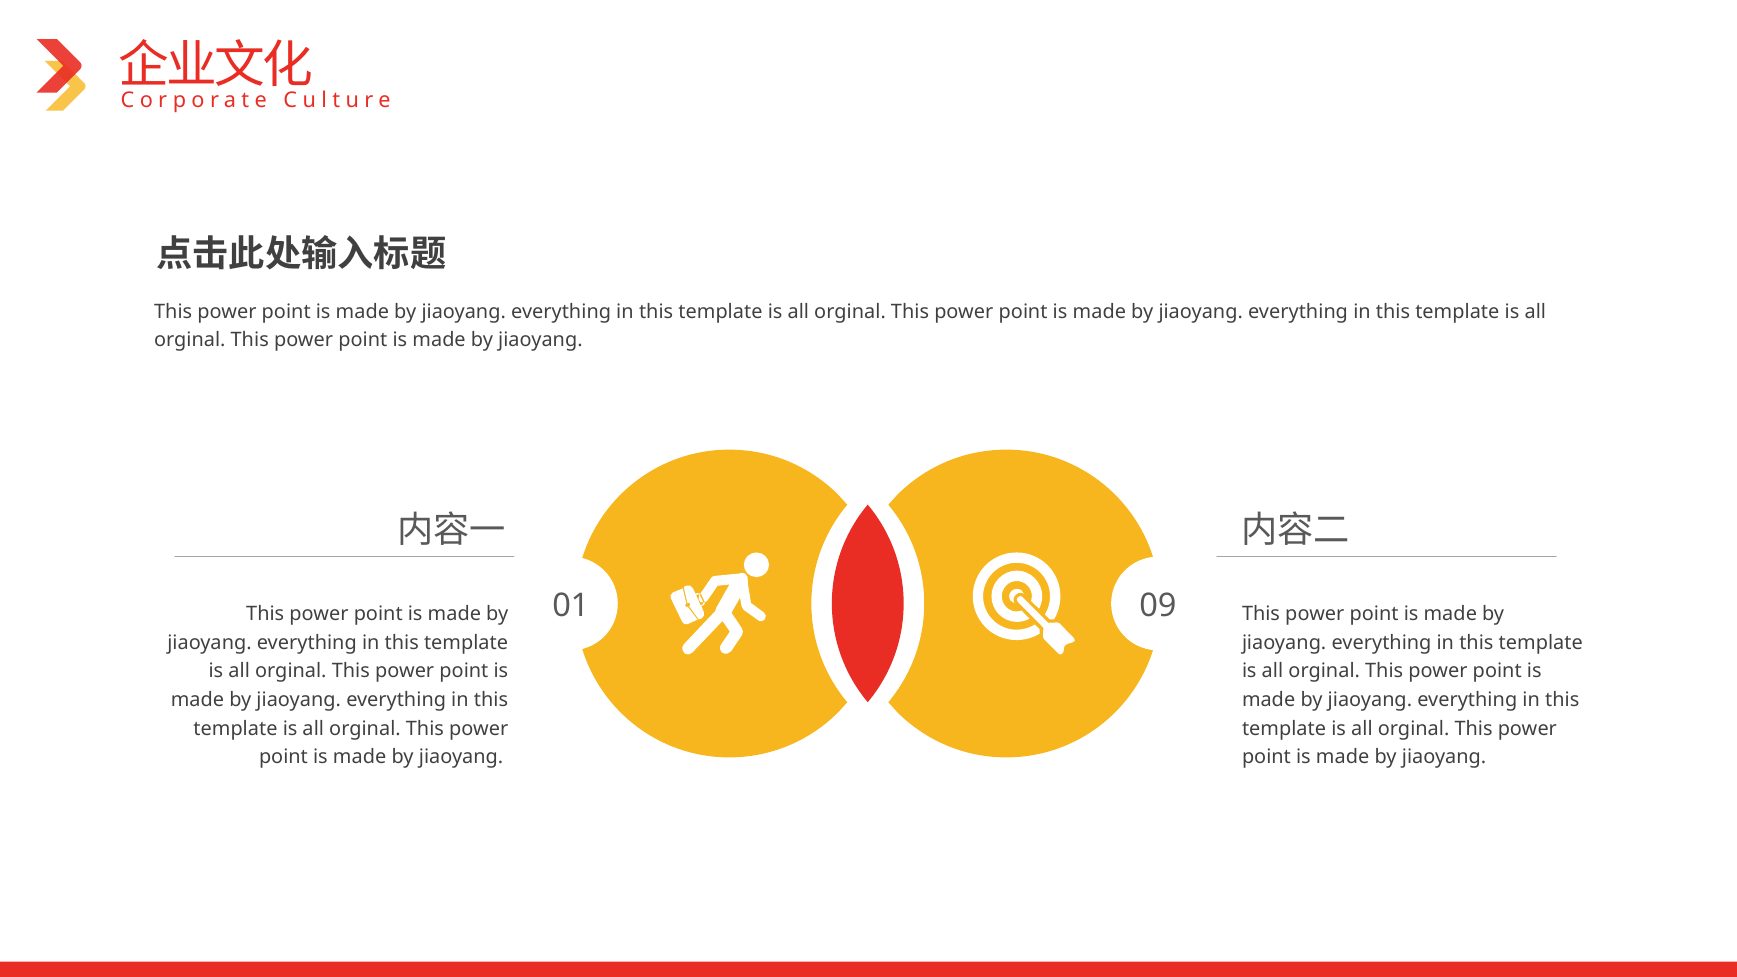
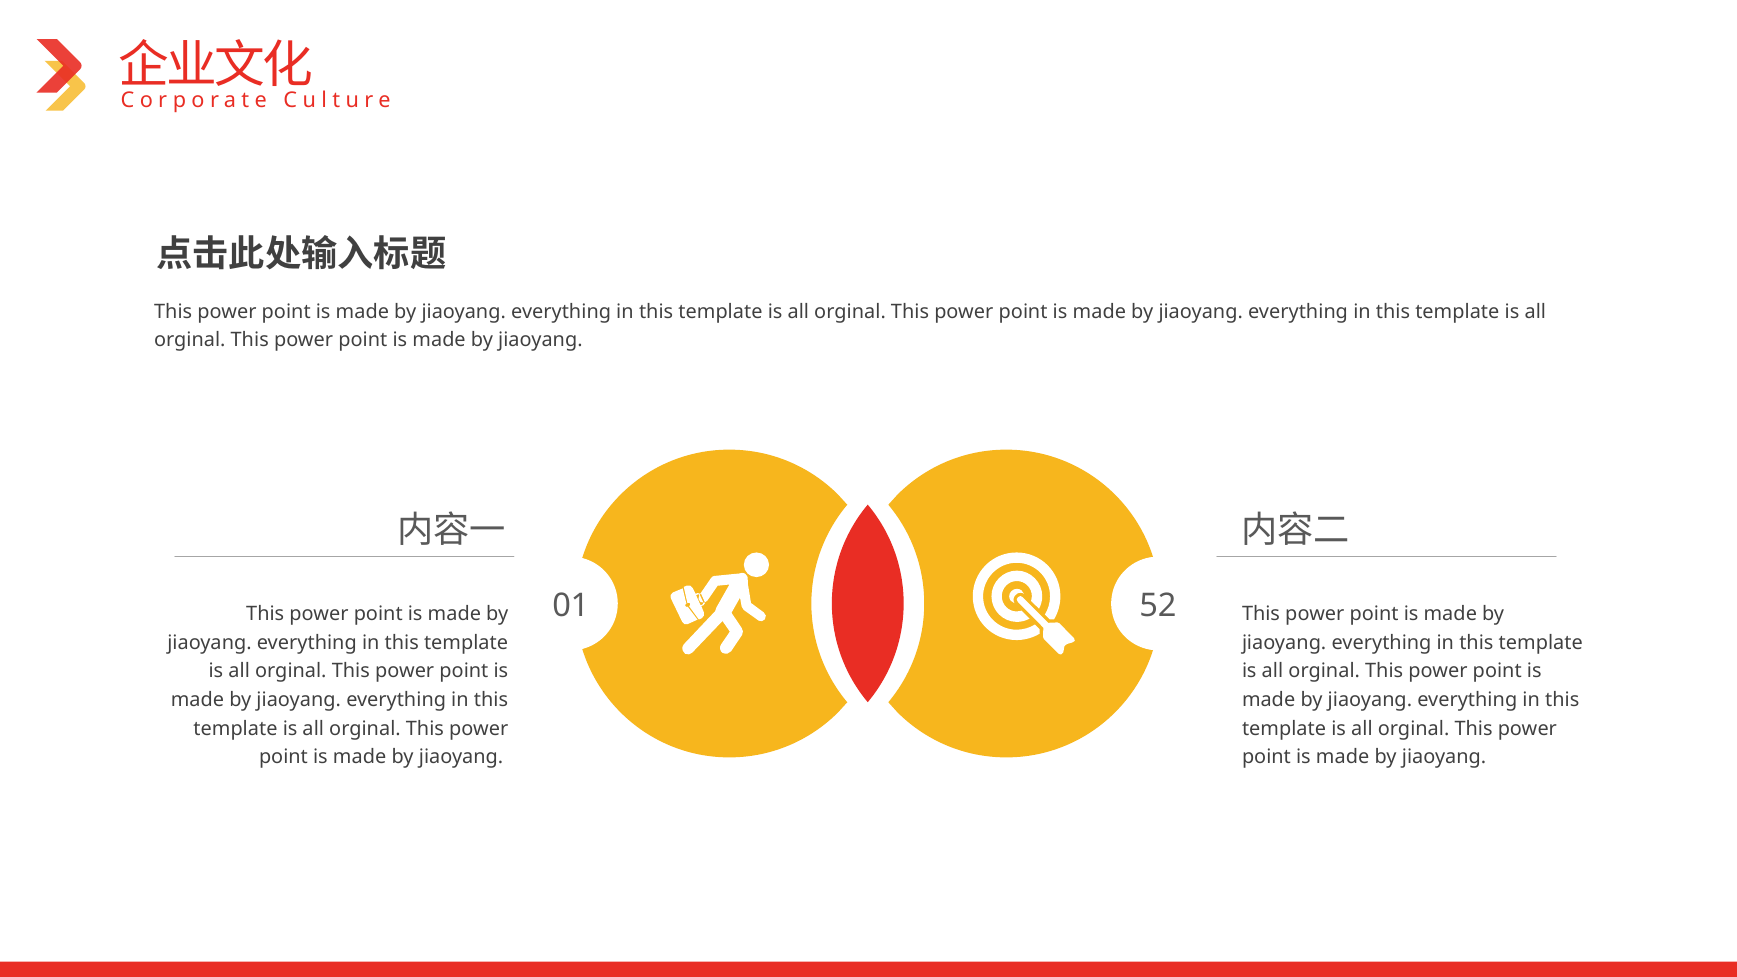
09: 09 -> 52 (1158, 606)
